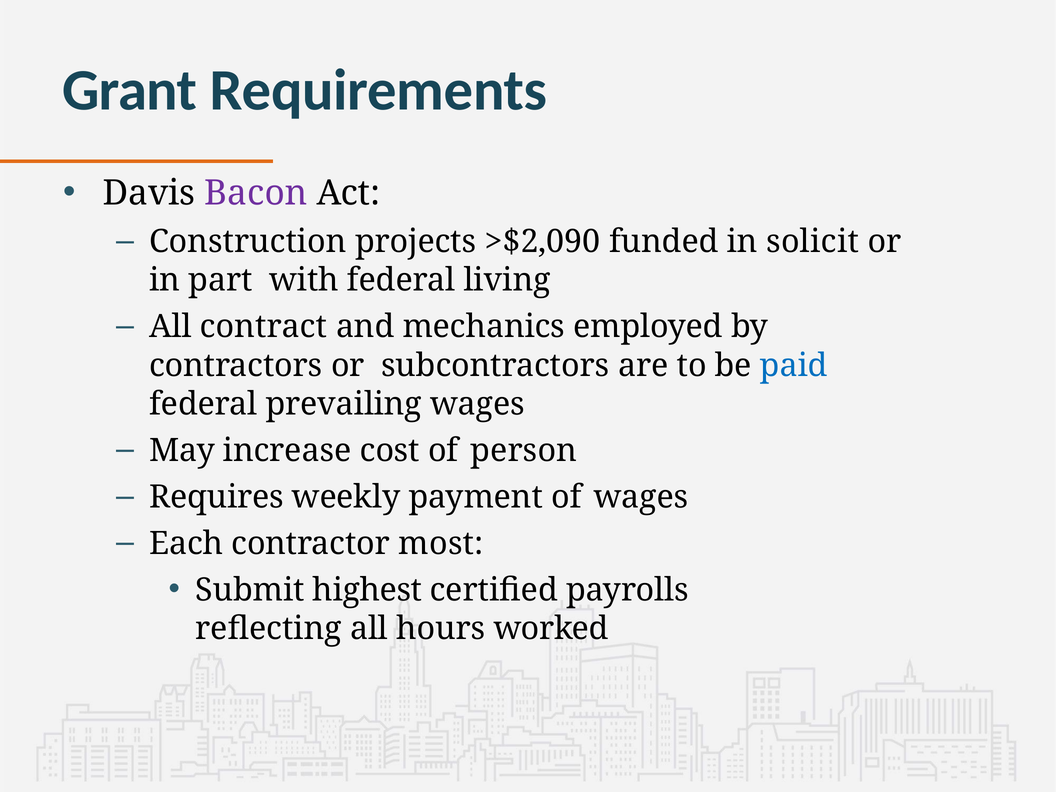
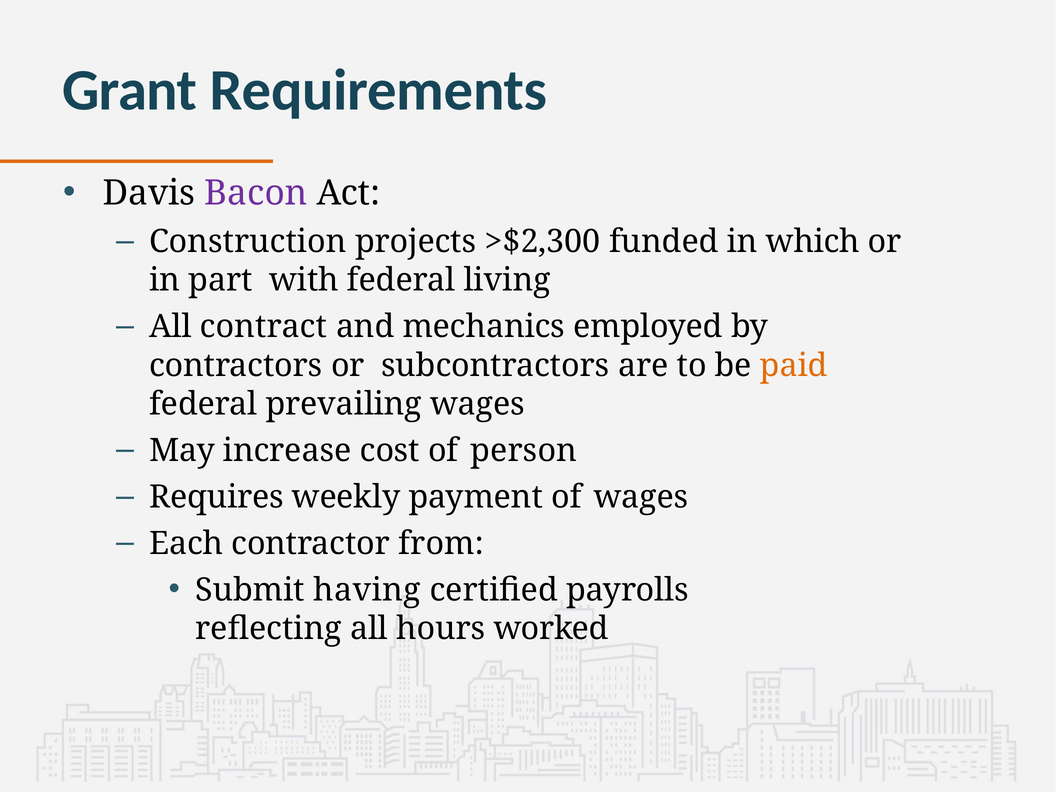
>$2,090: >$2,090 -> >$2,300 (543, 242)
solicit: solicit -> which (813, 242)
paid colour: blue -> orange (794, 365)
most: most -> from (441, 544)
highest: highest -> having (367, 590)
